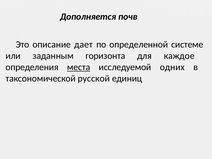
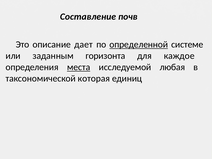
Дополняется: Дополняется -> Составление (88, 17)
определенной underline: none -> present (139, 45)
одних: одних -> любая (172, 67)
русской: русской -> которая (94, 78)
